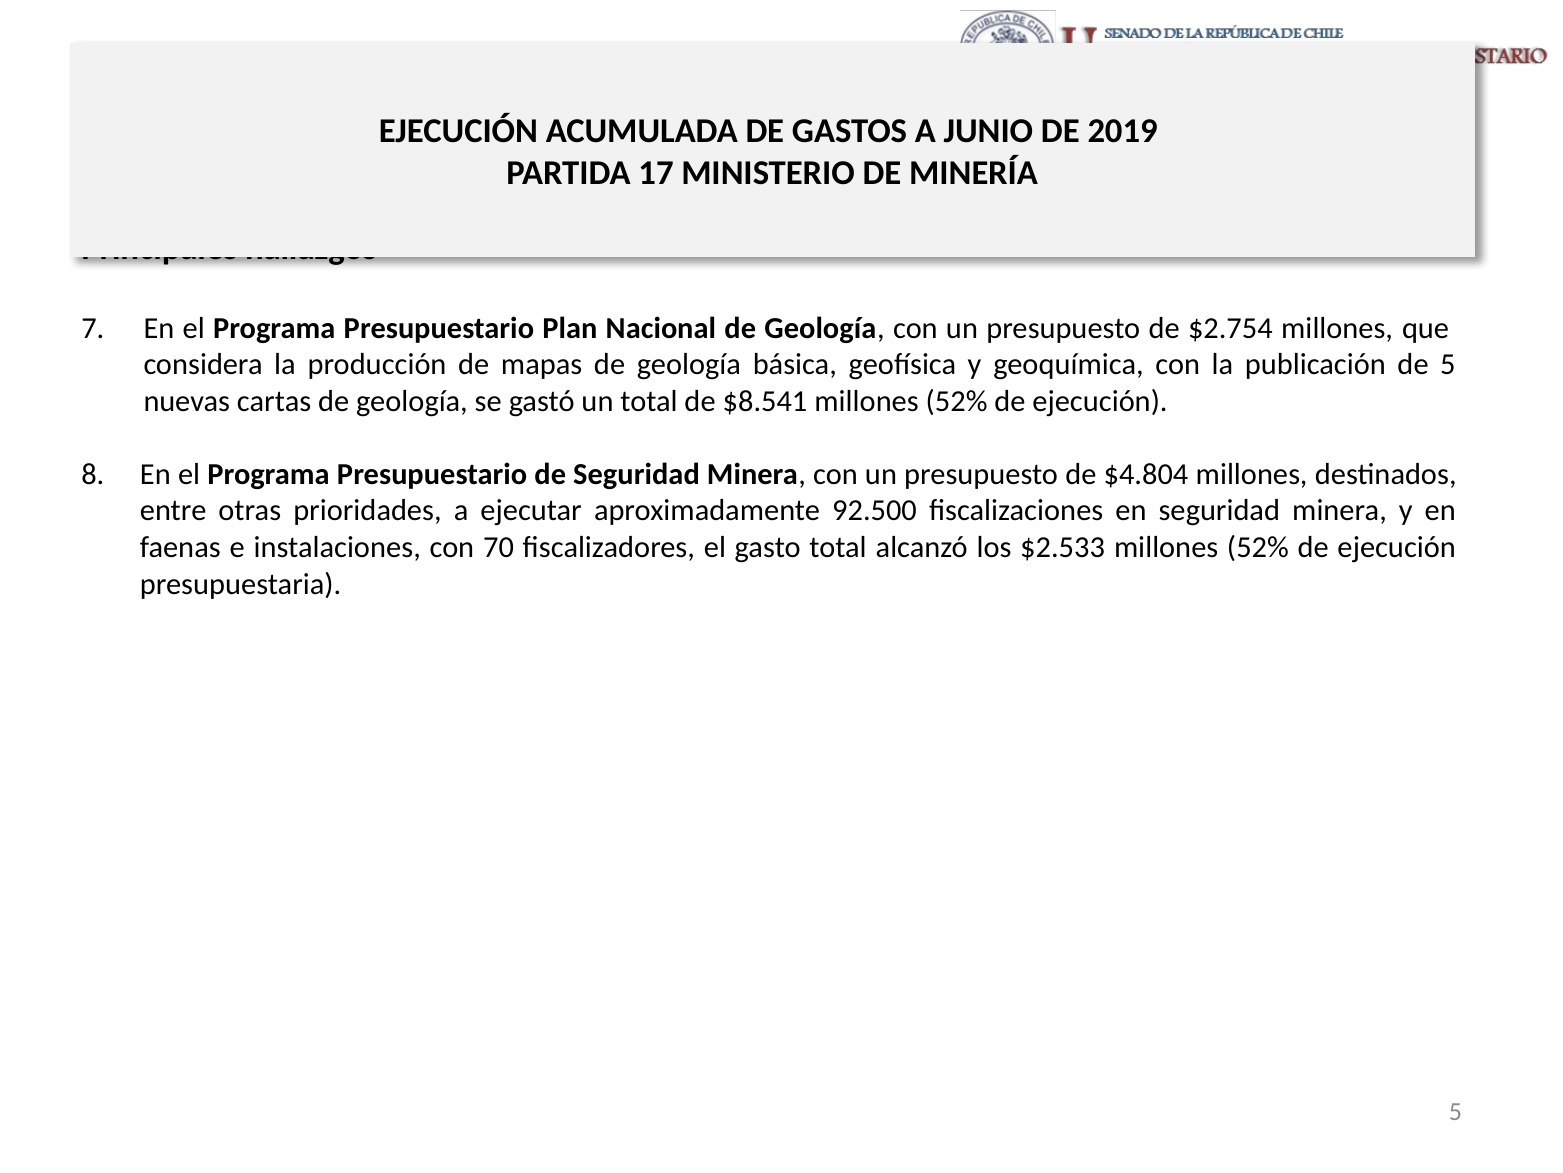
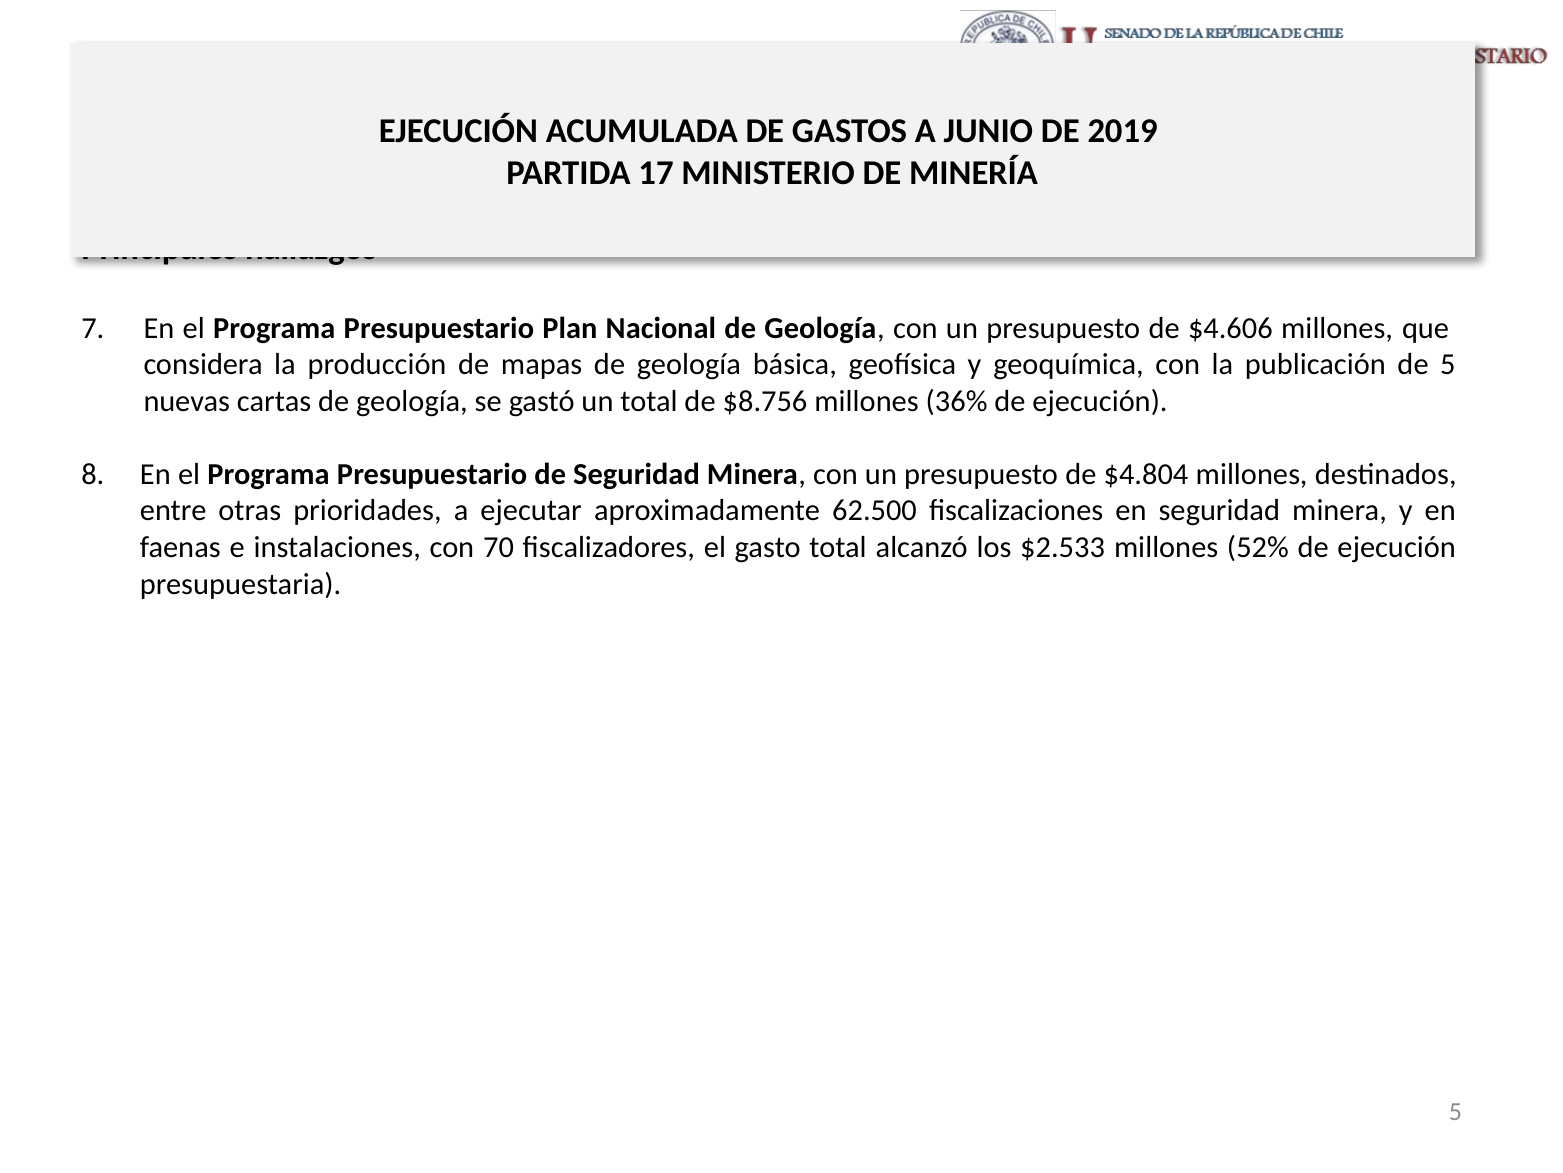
$2.754: $2.754 -> $4.606 (1230, 328)
$8.541: $8.541 -> $8.756 (765, 401)
52%: 52% -> 36% (957, 401)
92.500: 92.500 -> 62.500 (875, 511)
